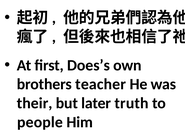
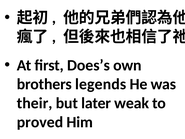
teacher: teacher -> legends (101, 84)
truth: truth -> weak (132, 103)
people: people -> proved (40, 122)
